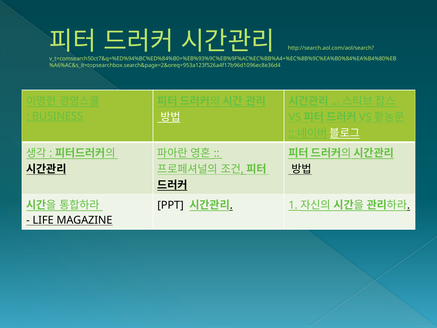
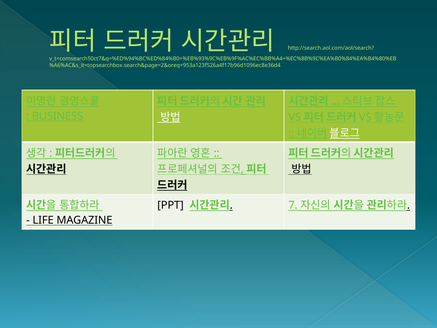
1: 1 -> 7 (293, 205)
